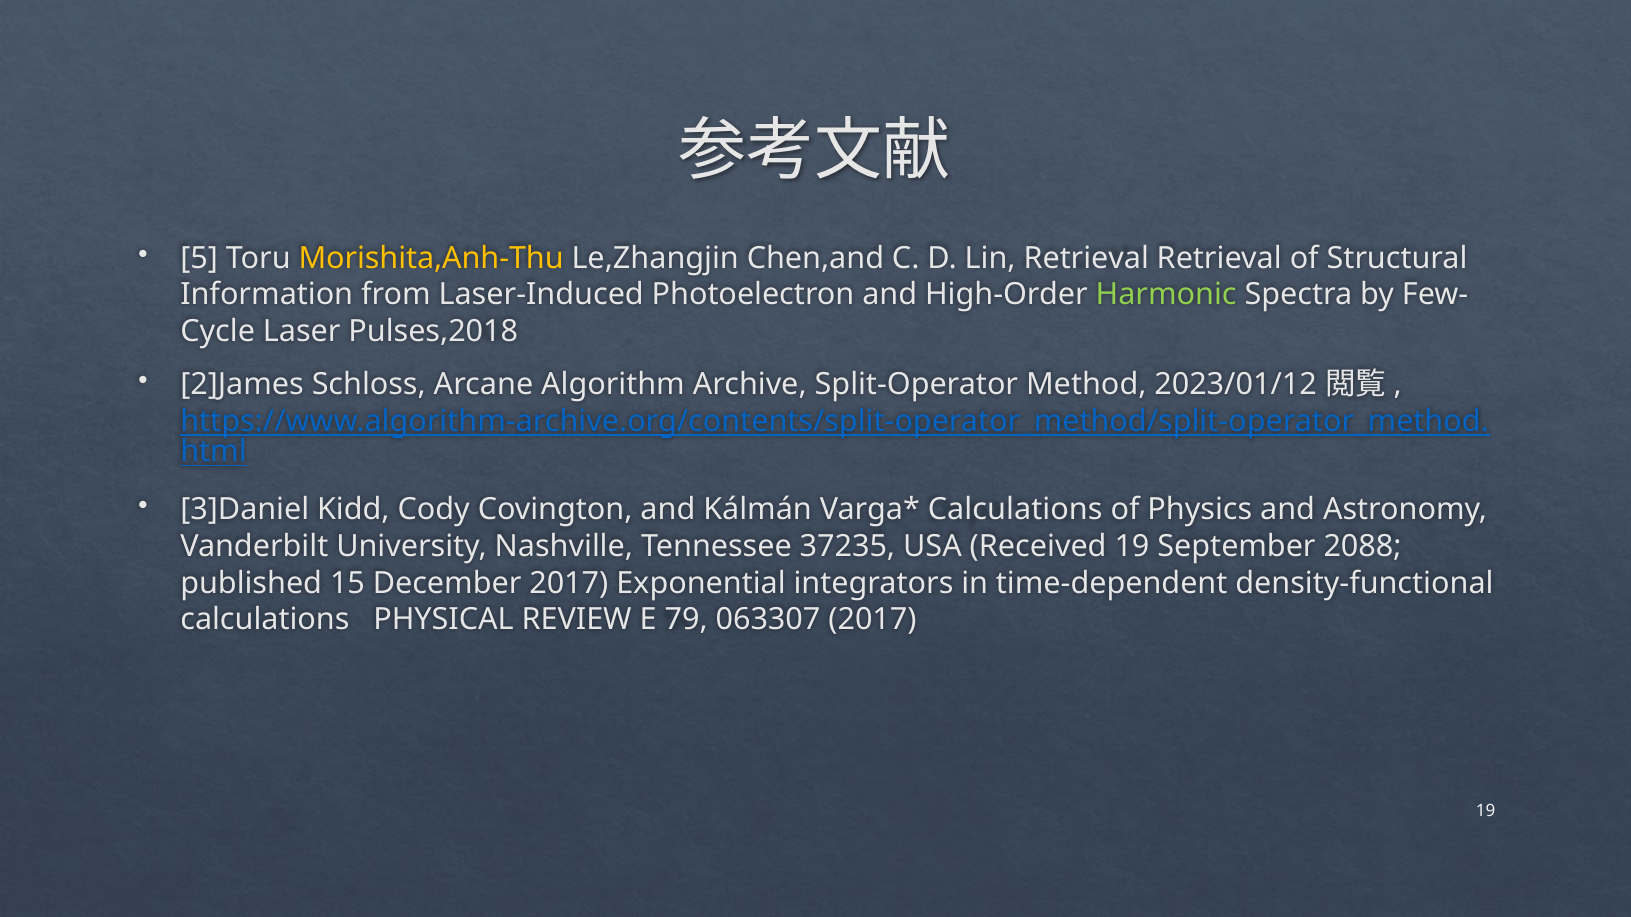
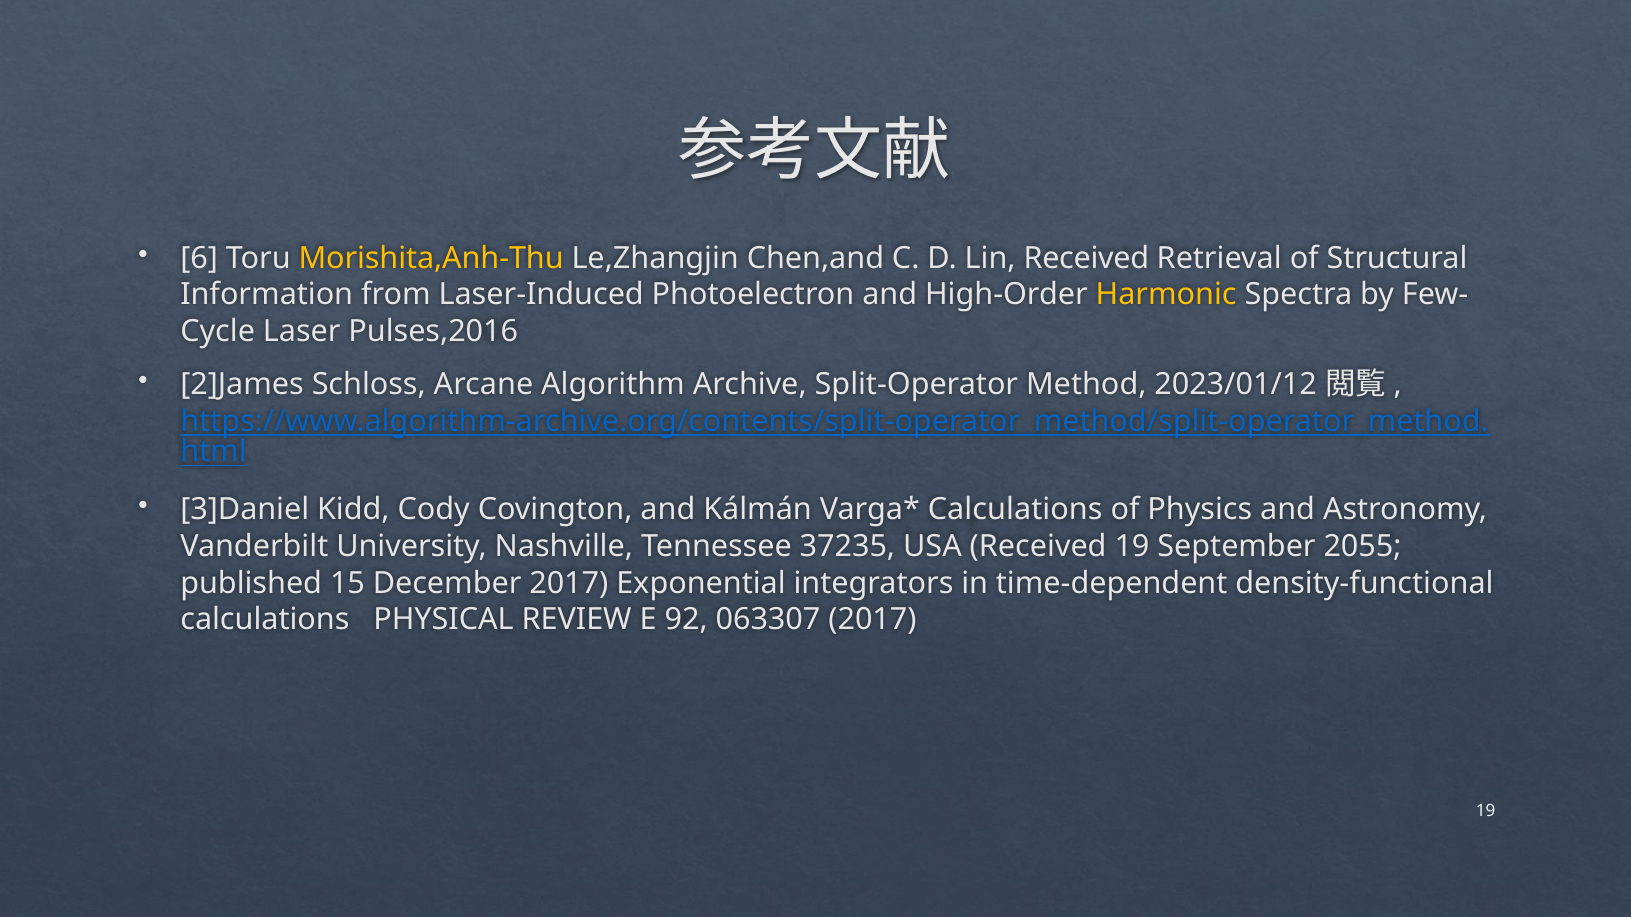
5: 5 -> 6 (199, 258)
Lin Retrieval: Retrieval -> Received (1086, 258)
Harmonic colour: light green -> yellow (1166, 295)
Pulses,2018: Pulses,2018 -> Pulses,2016 (433, 332)
2088: 2088 -> 2055 (1363, 547)
79: 79 -> 92 (686, 620)
